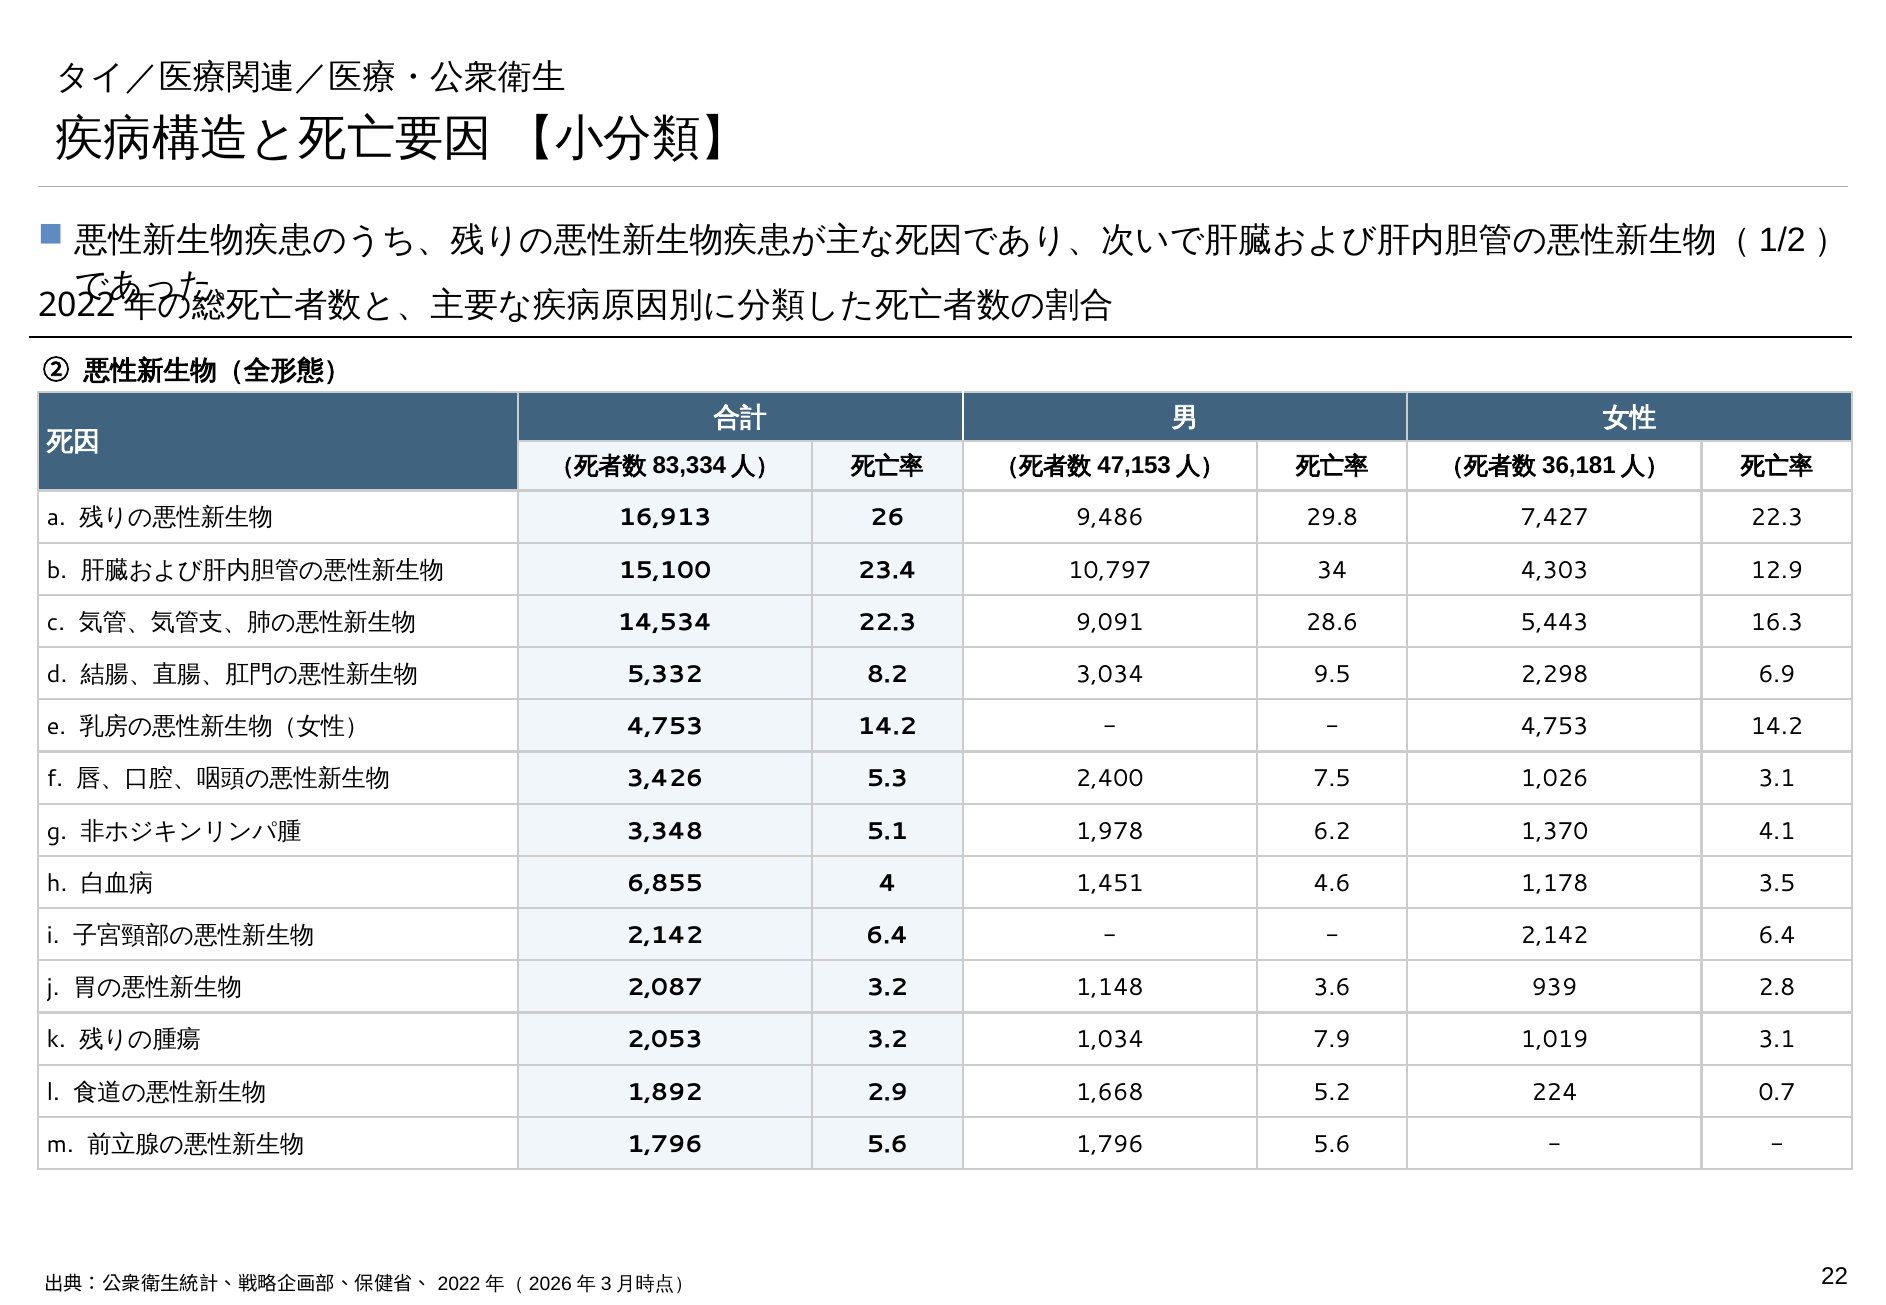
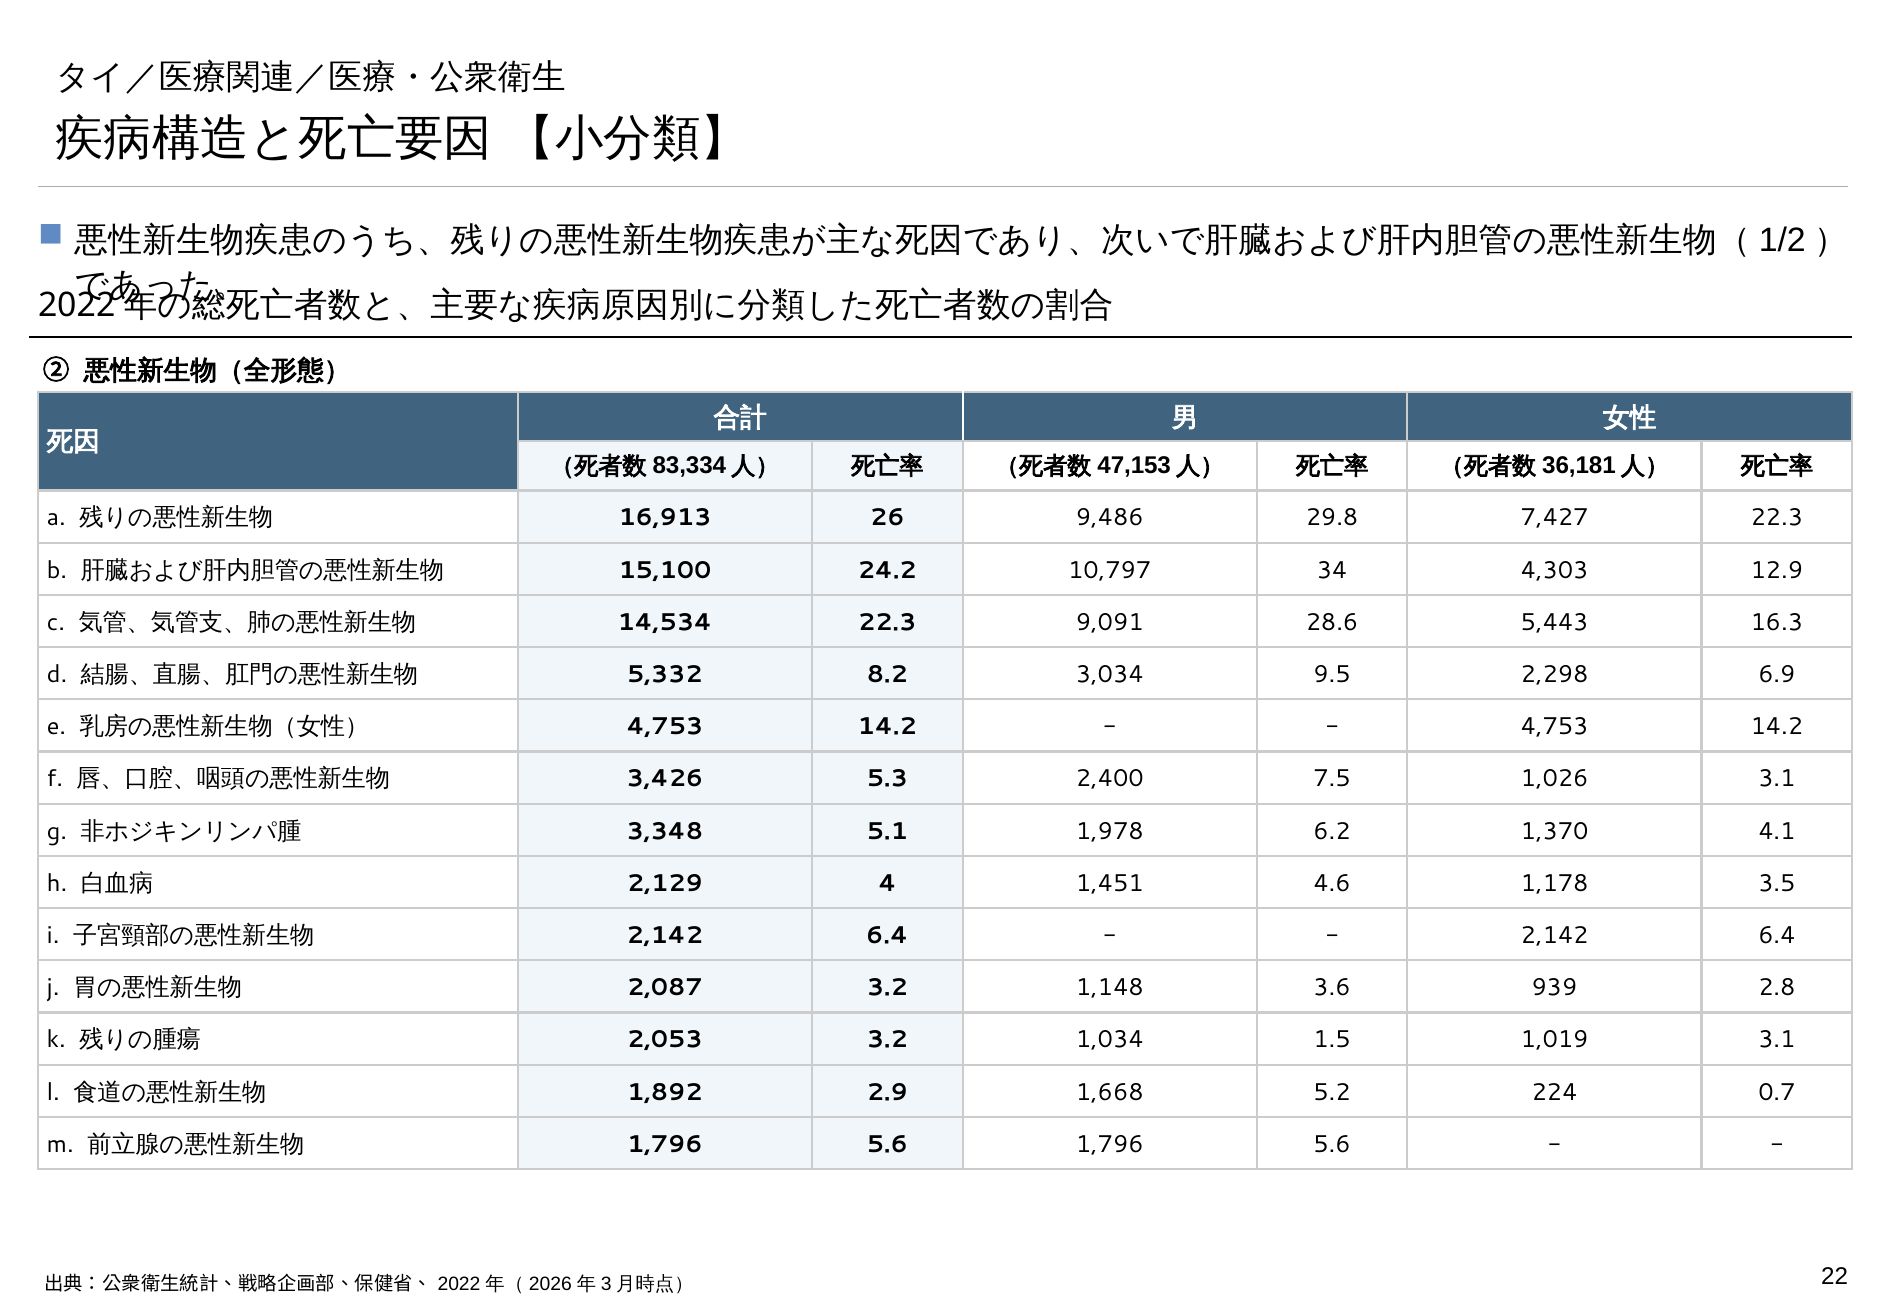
23.4: 23.4 -> 24.2 (887, 570)
6,855: 6,855 -> 2,129 (665, 884)
7.9: 7.9 -> 1.5 (1332, 1040)
